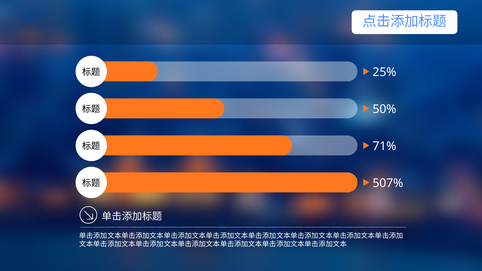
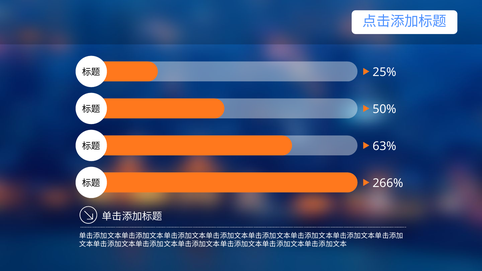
71%: 71% -> 63% (384, 146)
507%: 507% -> 266% (388, 183)
